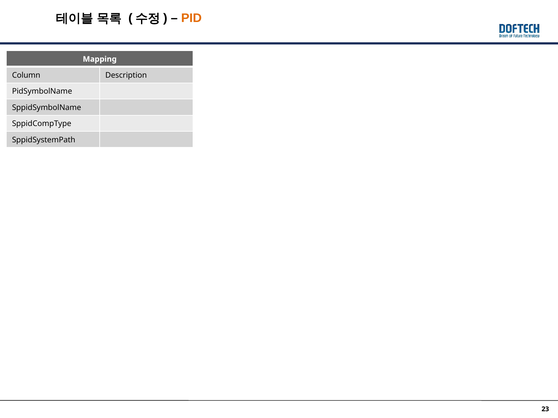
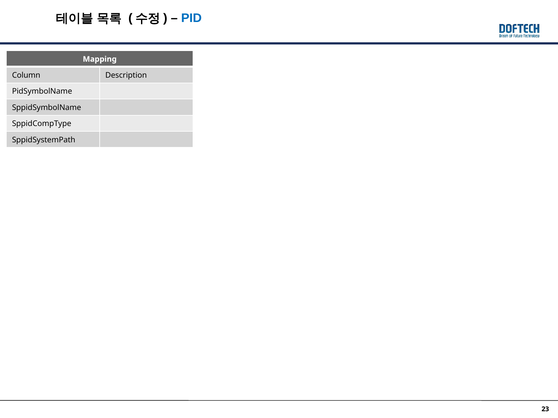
PID colour: orange -> blue (191, 18)
